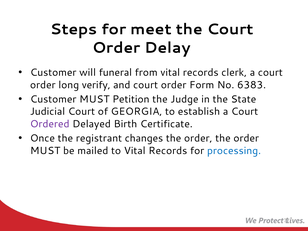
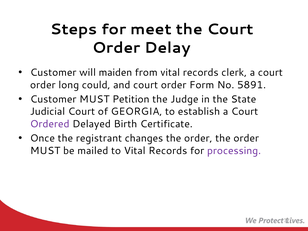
funeral: funeral -> maiden (115, 73)
verify: verify -> could (96, 85)
6383: 6383 -> 5891 (252, 85)
processing colour: blue -> purple (234, 151)
